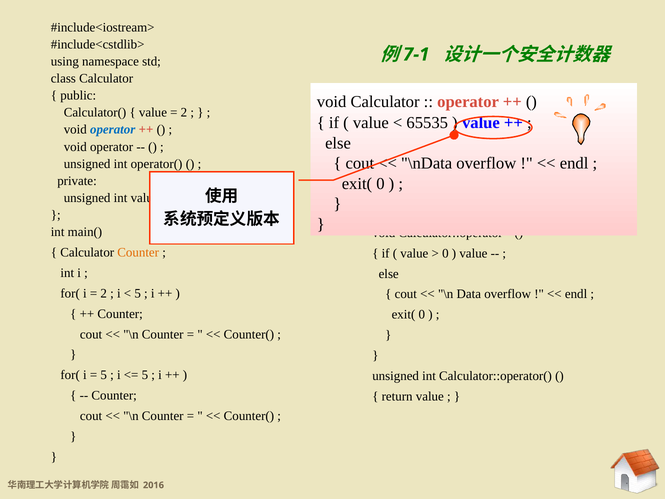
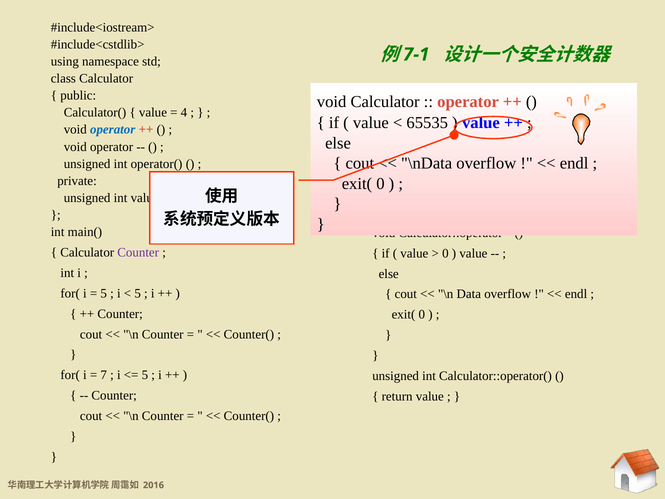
2: 2 -> 4 (184, 113)
Counter colour: orange -> purple (138, 252)
2: 2 -> 5 (104, 293)
5: 5 -> 7 (104, 375)
